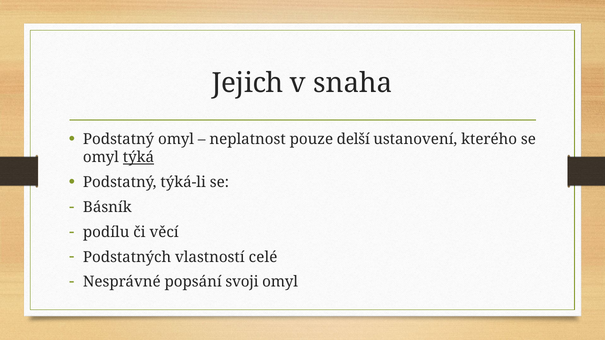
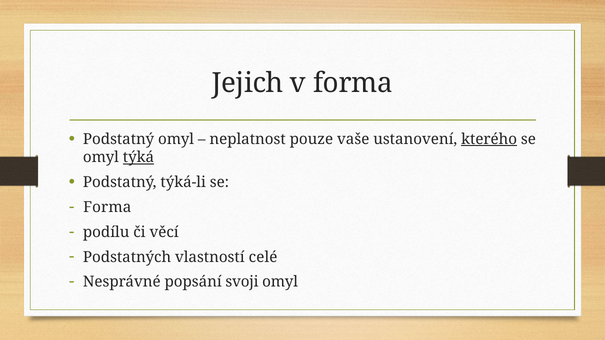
v snaha: snaha -> forma (353, 83)
delší: delší -> vaše (353, 139)
kterého underline: none -> present (489, 139)
Básník: Básník -> Forma (107, 207)
